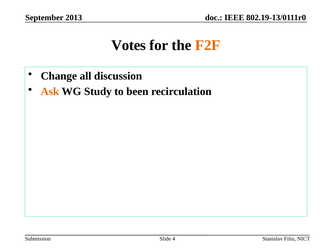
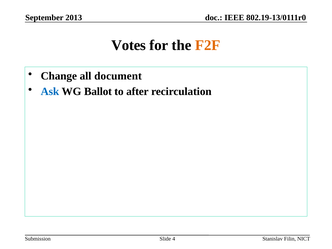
discussion: discussion -> document (118, 76)
Ask colour: orange -> blue (50, 92)
Study: Study -> Ballot (98, 92)
been: been -> after (137, 92)
